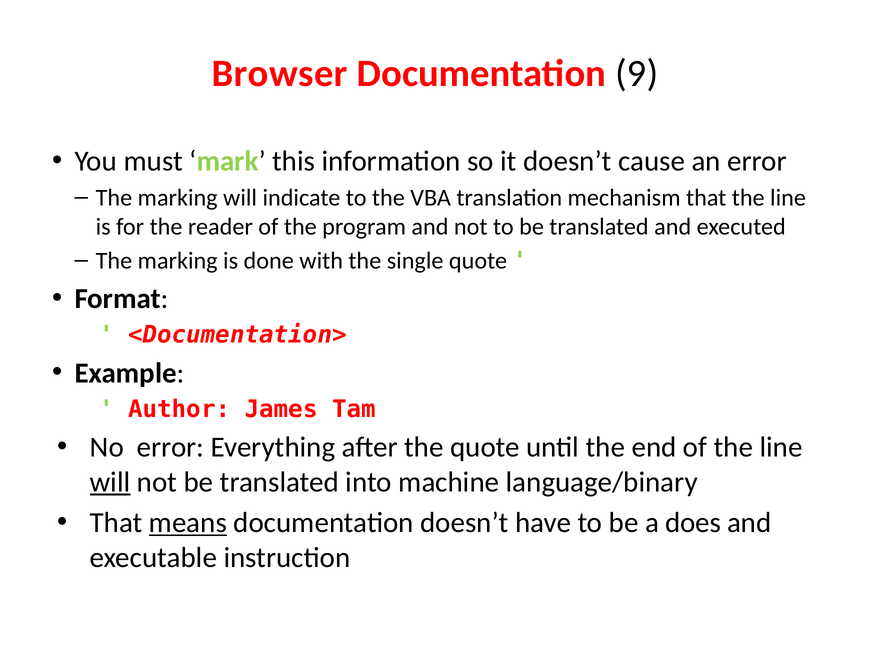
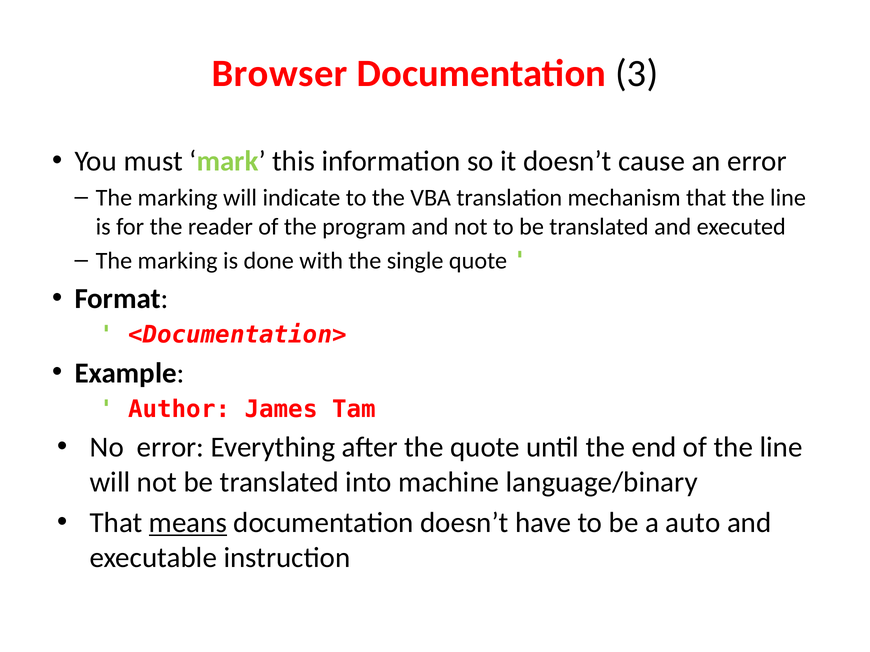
9: 9 -> 3 (637, 74)
will underline: present -> none (110, 482)
does: does -> auto (693, 523)
